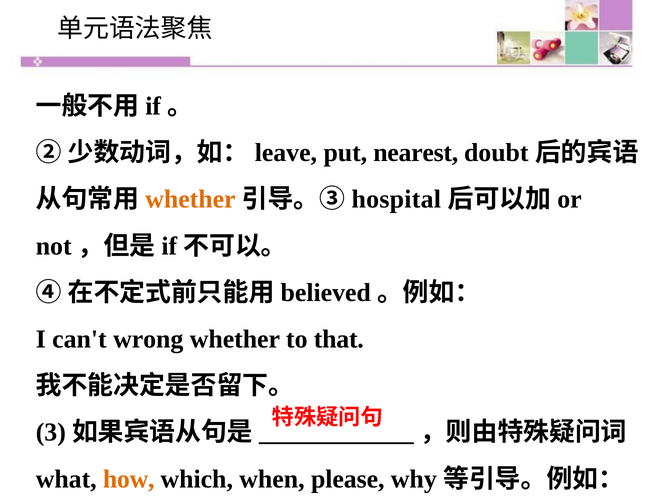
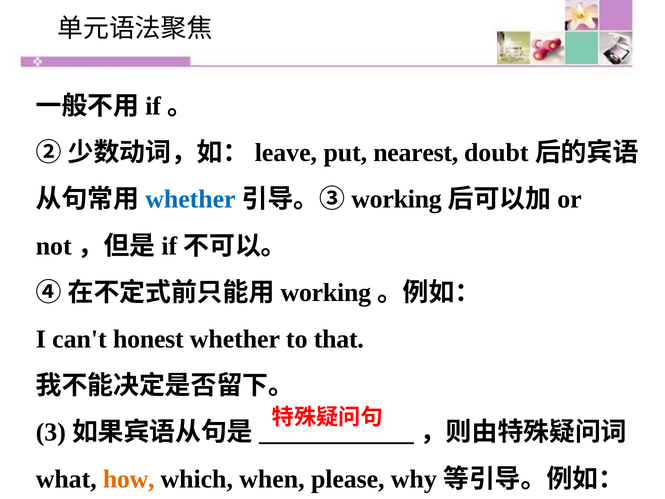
whether colour: orange -> blue (190, 199)
hospital: hospital -> working (397, 199)
believed: believed -> working (326, 292)
wrong: wrong -> honest (148, 339)
